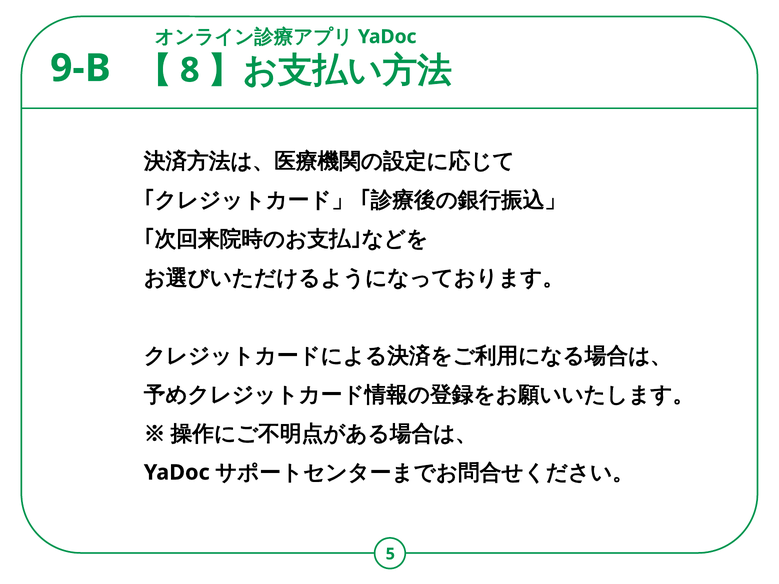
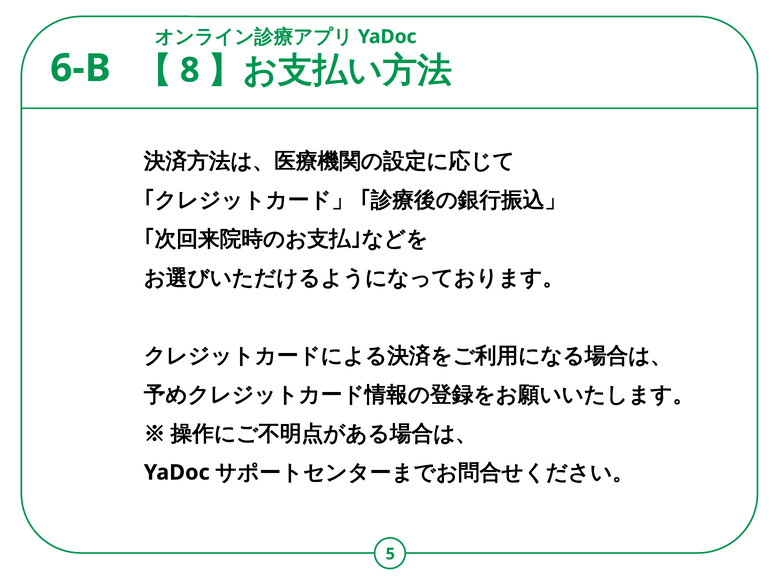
9-B: 9-B -> 6-B (80, 68)
